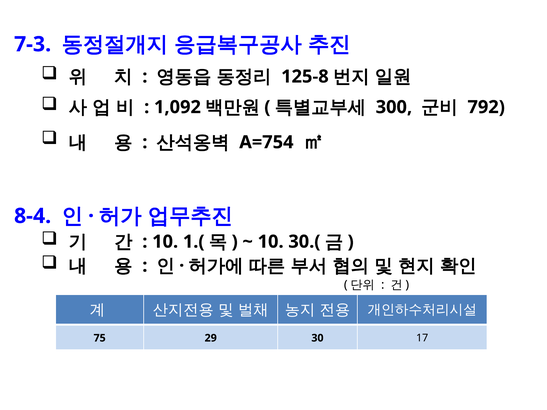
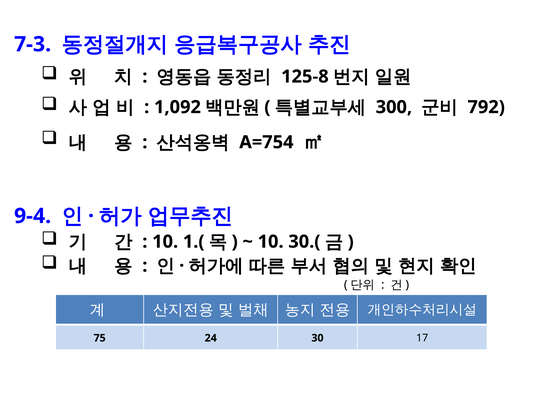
8-4: 8-4 -> 9-4 (33, 216)
29: 29 -> 24 (211, 338)
